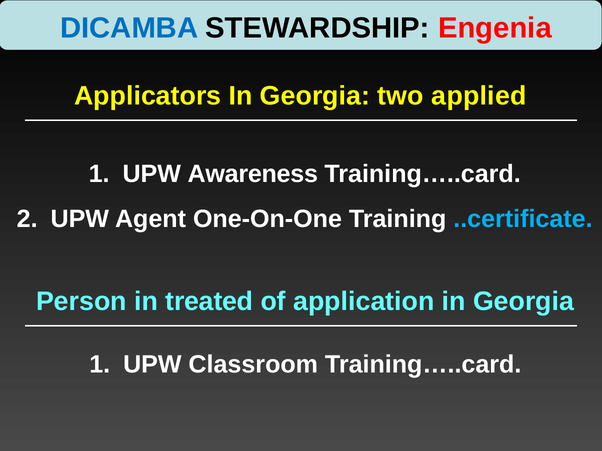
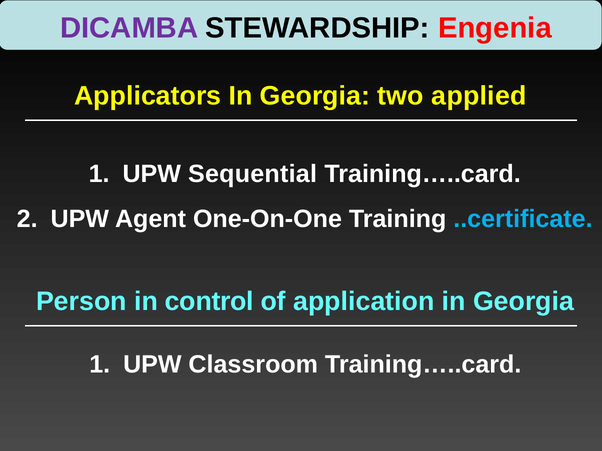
DICAMBA colour: blue -> purple (129, 28)
Awareness: Awareness -> Sequential (253, 174)
treated: treated -> control (209, 302)
